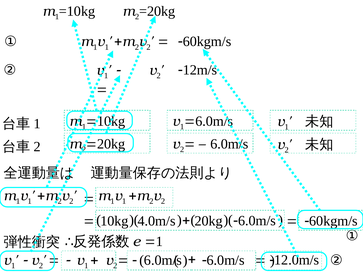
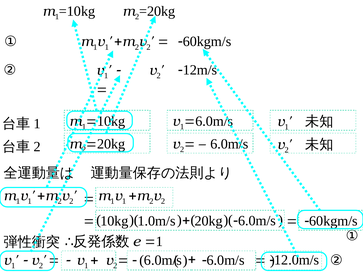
4.0m/s: 4.0m/s -> 1.0m/s (157, 221)
